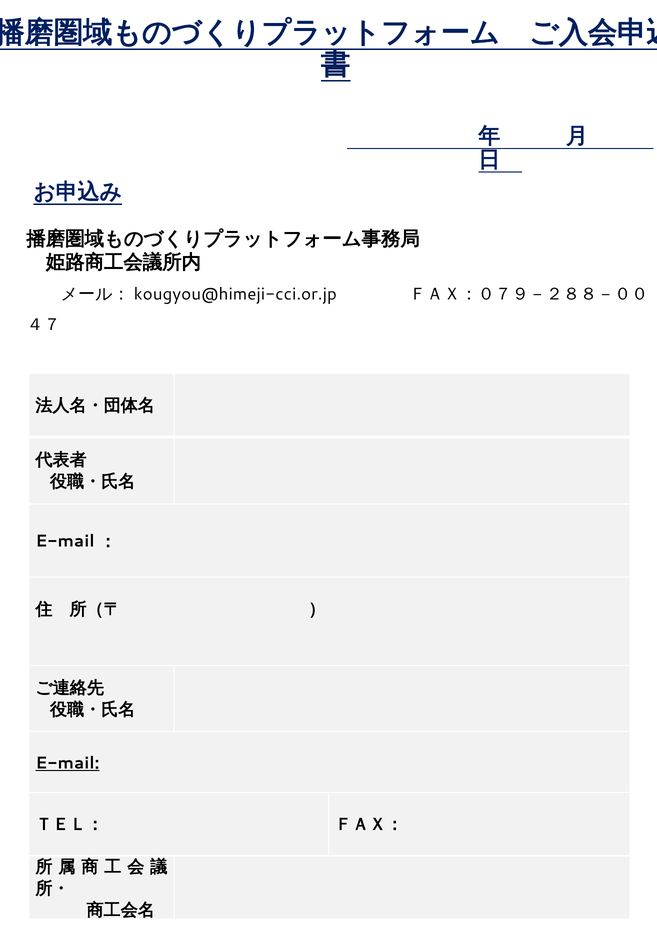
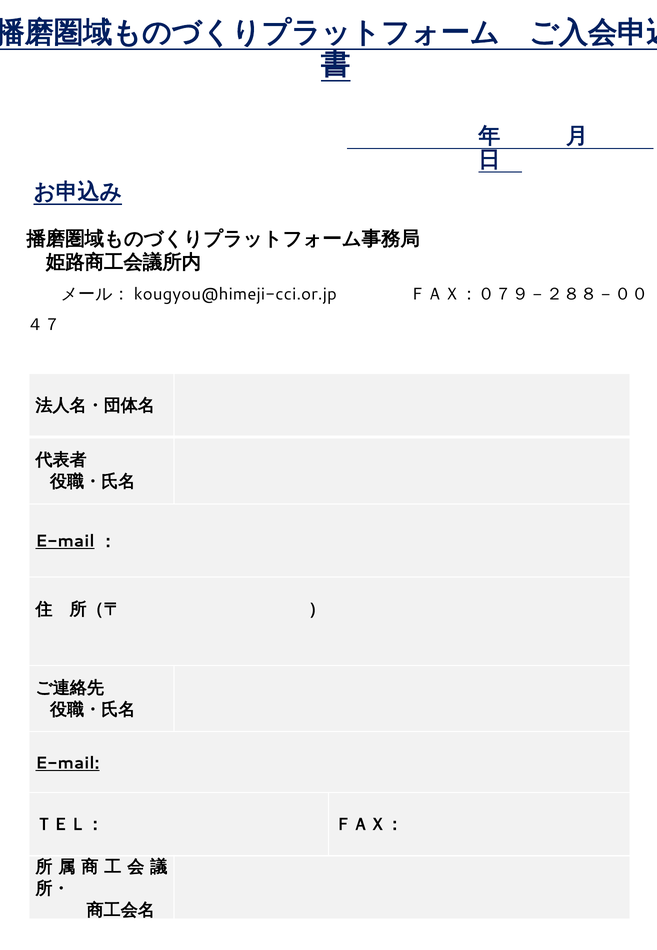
E-mail underline: none -> present (65, 541)
